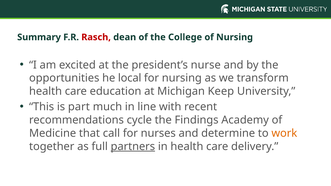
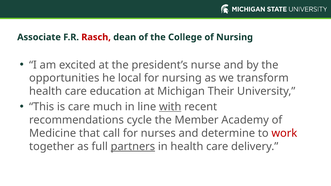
Summary: Summary -> Associate (39, 37)
Keep: Keep -> Their (221, 91)
is part: part -> care (79, 107)
with underline: none -> present (170, 107)
Findings: Findings -> Member (197, 120)
work colour: orange -> red (284, 133)
